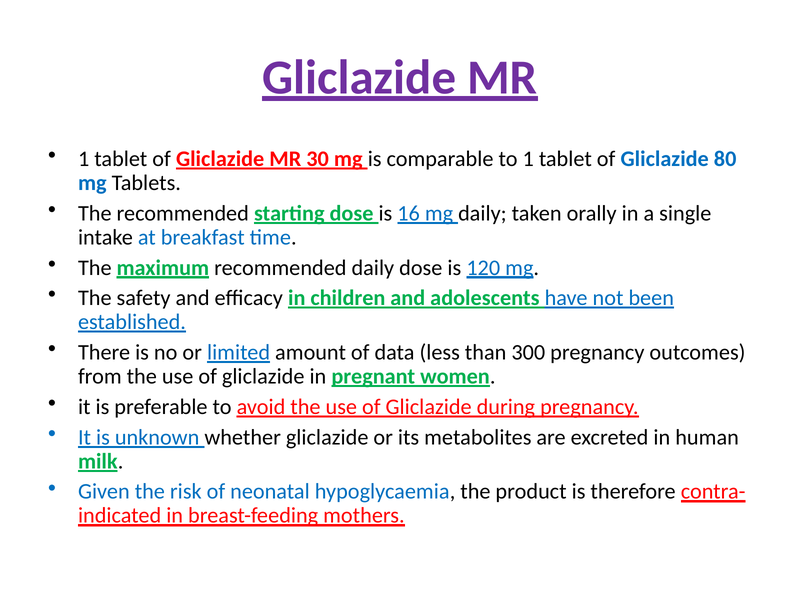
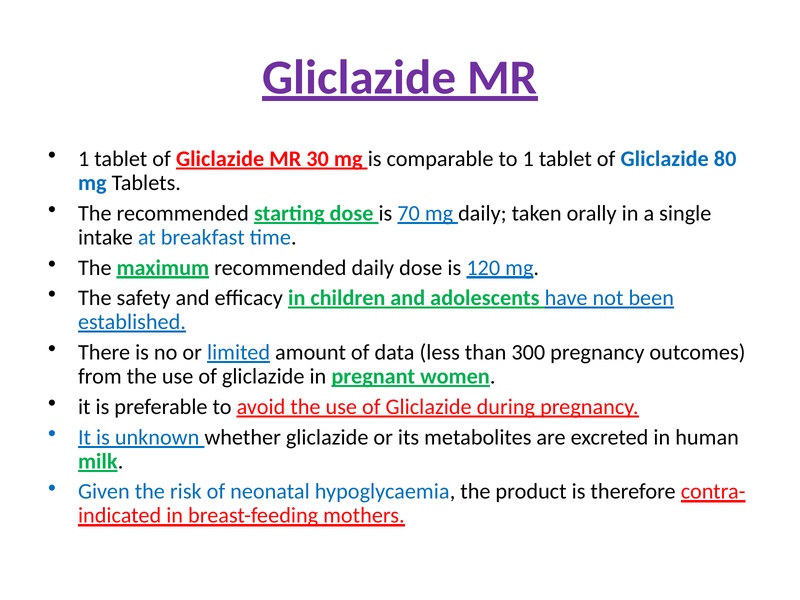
16: 16 -> 70 (409, 213)
